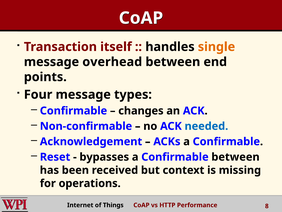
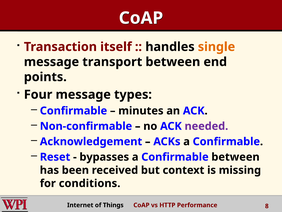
overhead: overhead -> transport (112, 62)
changes: changes -> minutes (141, 111)
needed colour: blue -> purple (206, 126)
operations: operations -> conditions (90, 183)
